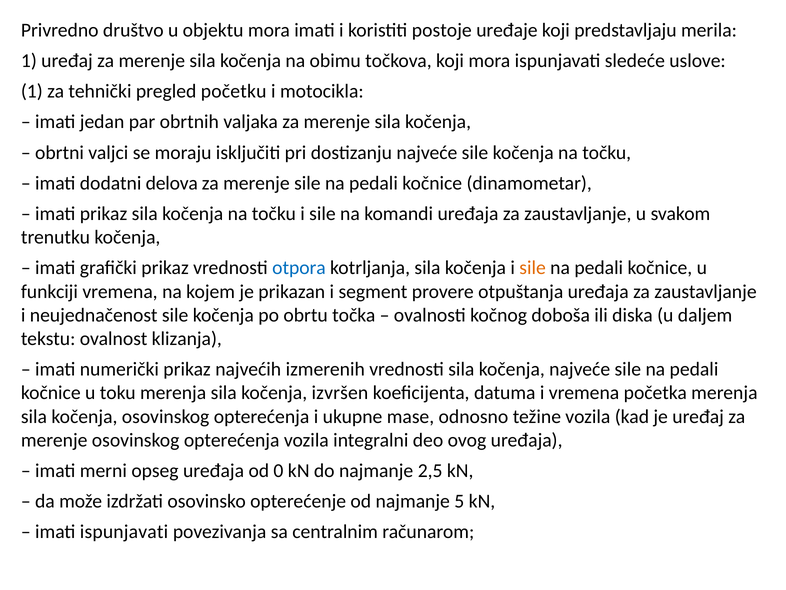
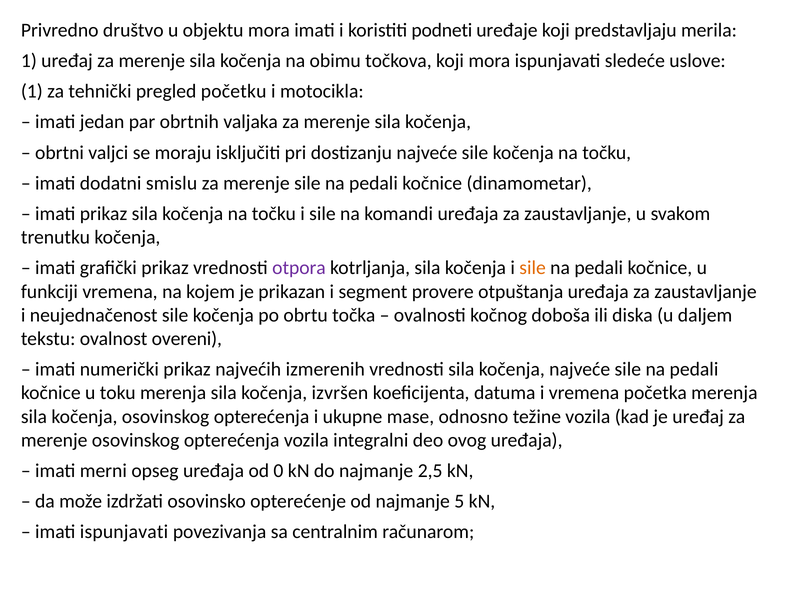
postoje: postoje -> podneti (442, 30)
delova: delova -> smislu (172, 183)
otpora colour: blue -> purple (299, 268)
klizanja: klizanja -> overeni (187, 339)
